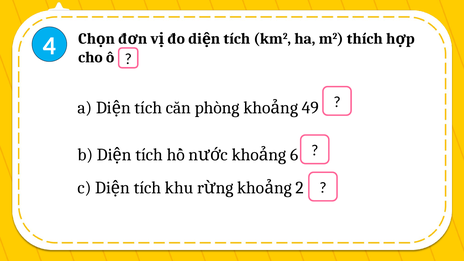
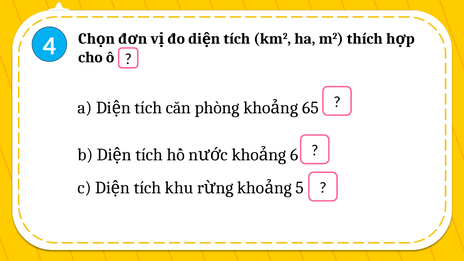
49: 49 -> 65 (310, 108)
2: 2 -> 5 (300, 188)
